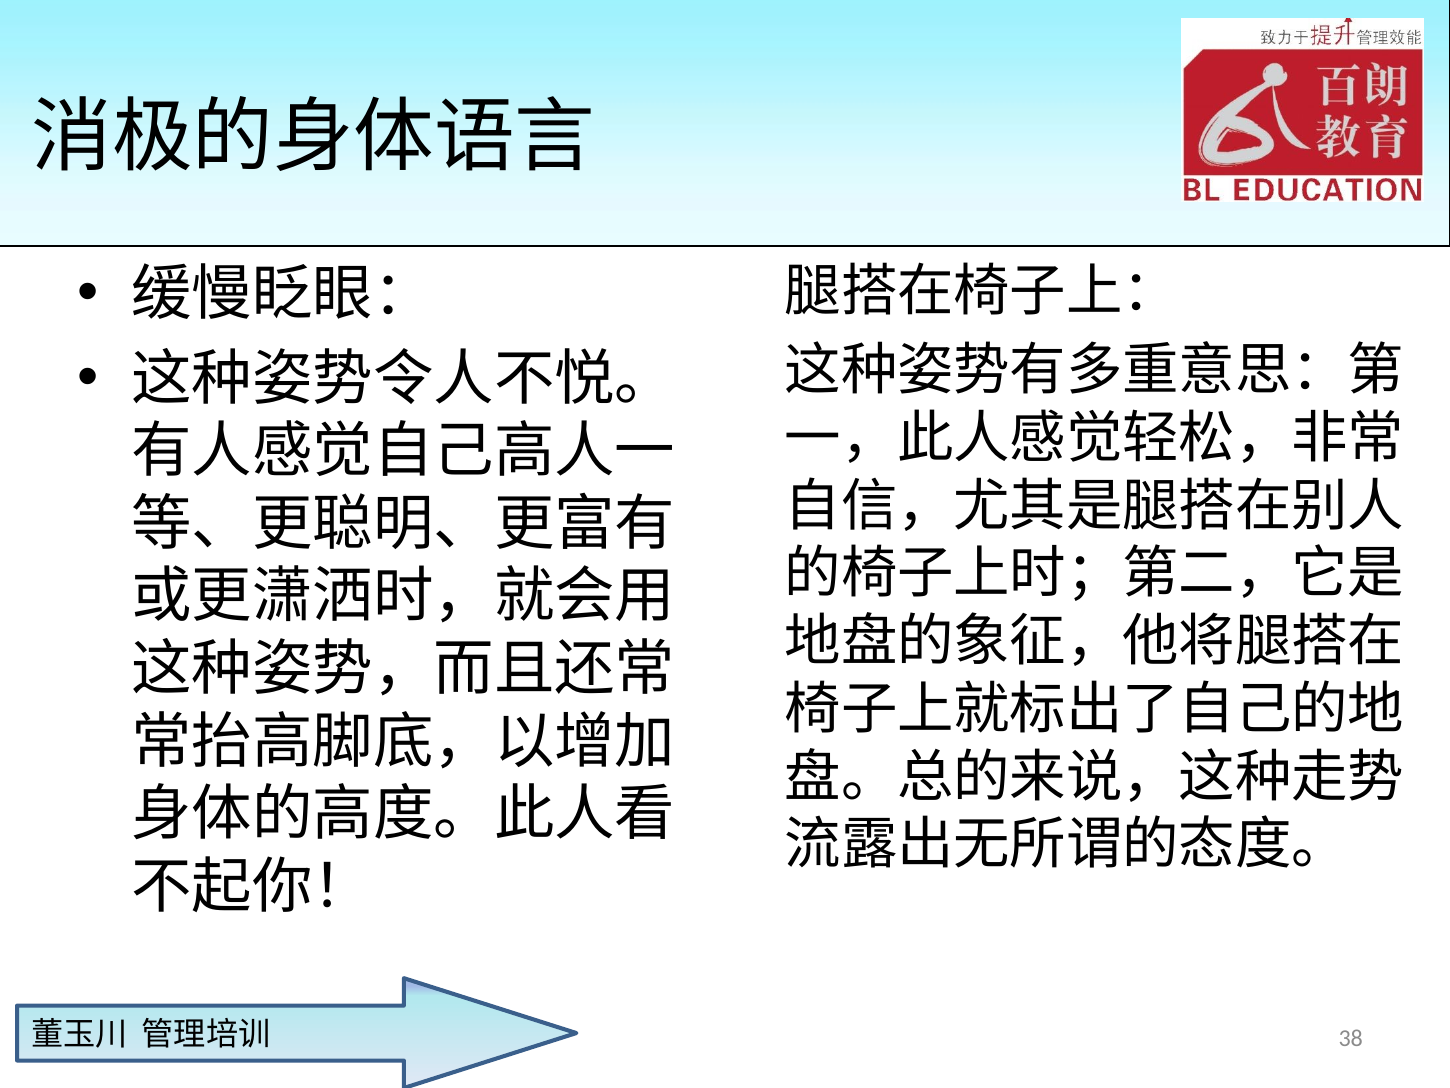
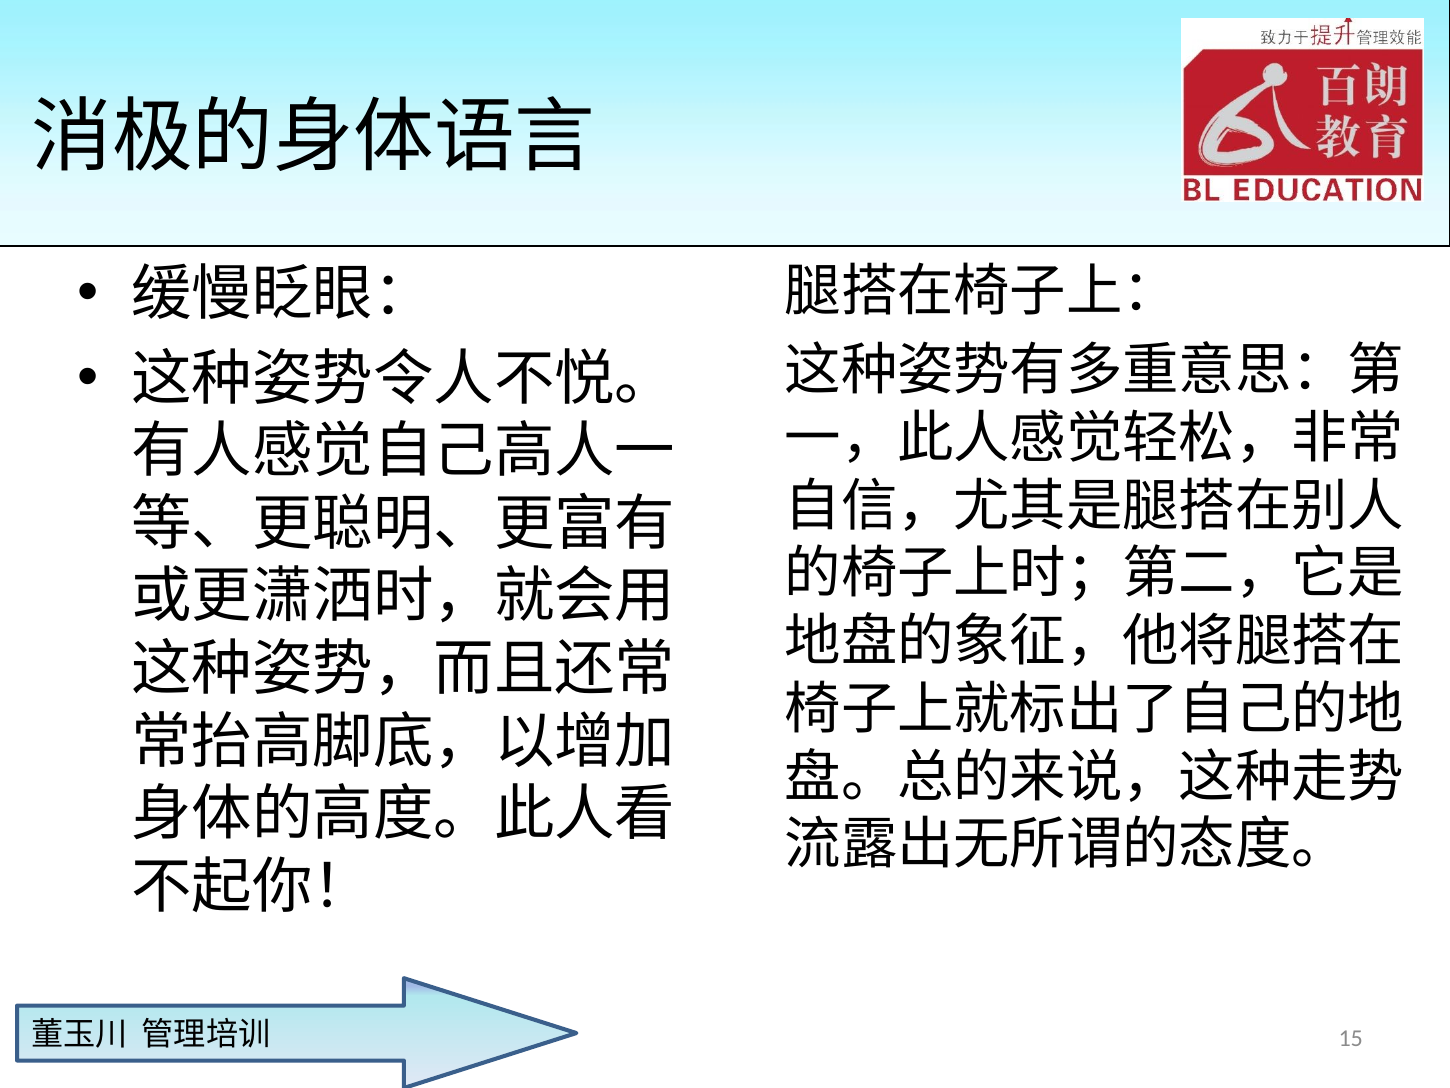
38: 38 -> 15 (1351, 1038)
